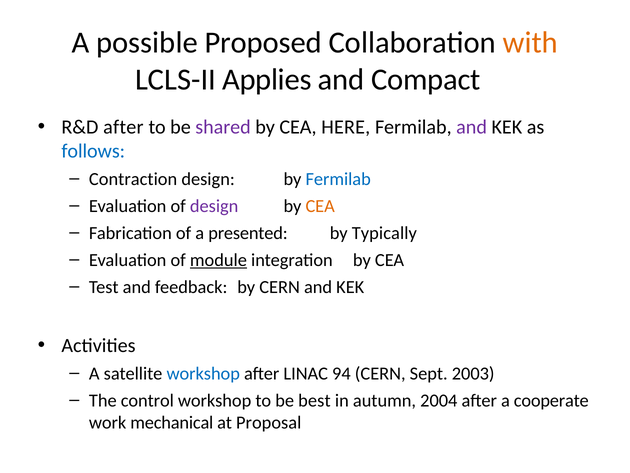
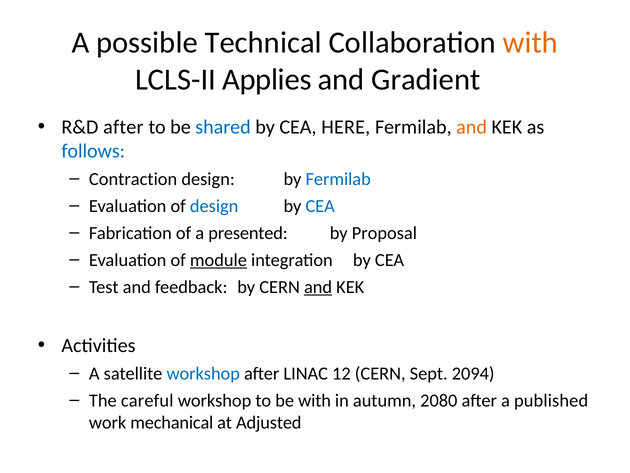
Proposed: Proposed -> Technical (263, 43)
Compact: Compact -> Gradient (426, 79)
shared colour: purple -> blue (223, 127)
and colour: purple -> orange (472, 127)
design colour: purple -> blue (214, 206)
CEA colour: orange -> blue (320, 206)
Typically: Typically -> Proposal (384, 233)
and underline: none -> present (318, 287)
94: 94 -> 12 (341, 373)
2003: 2003 -> 2094 (473, 373)
control: control -> careful (147, 400)
be best: best -> with (315, 400)
2004: 2004 -> 2080 (439, 400)
cooperate: cooperate -> published (551, 400)
Proposal: Proposal -> Adjusted (269, 422)
